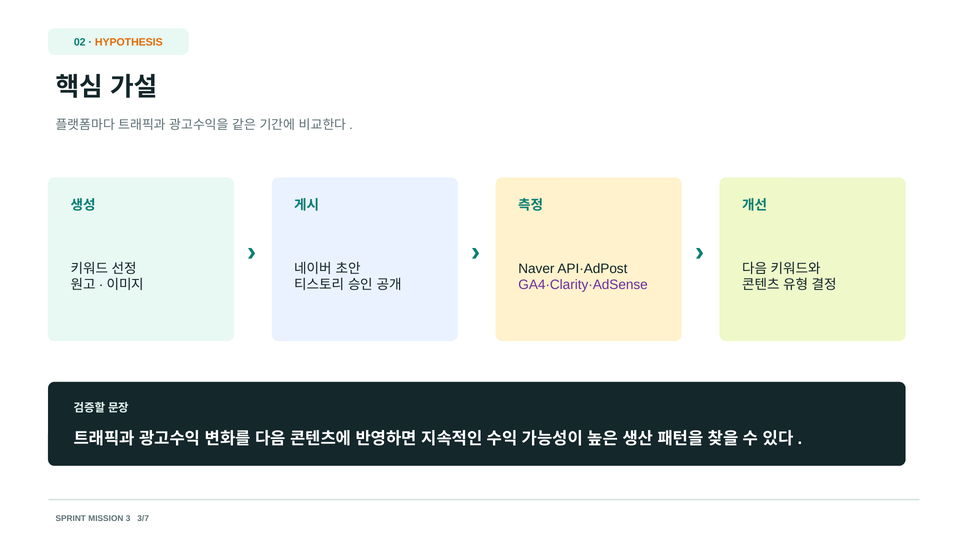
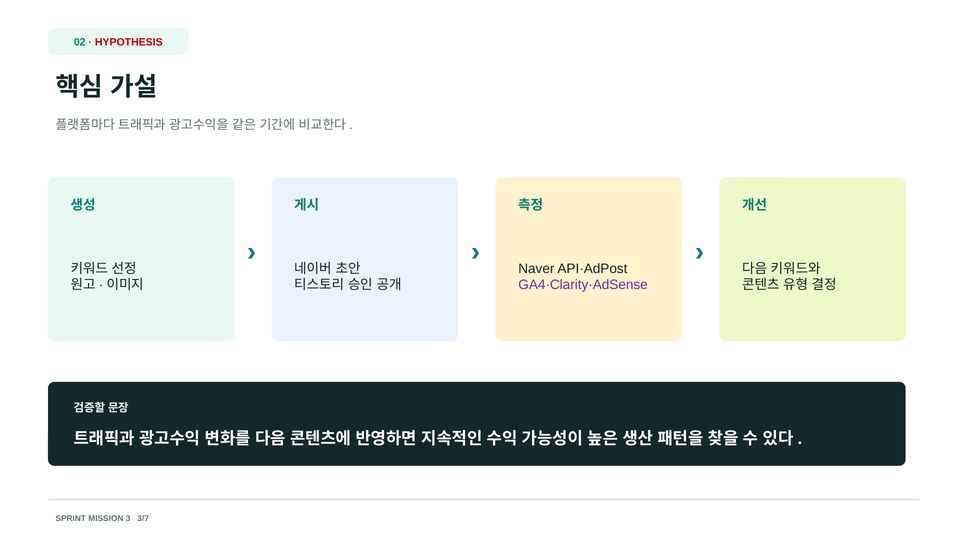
HYPOTHESIS colour: orange -> red (129, 42)
